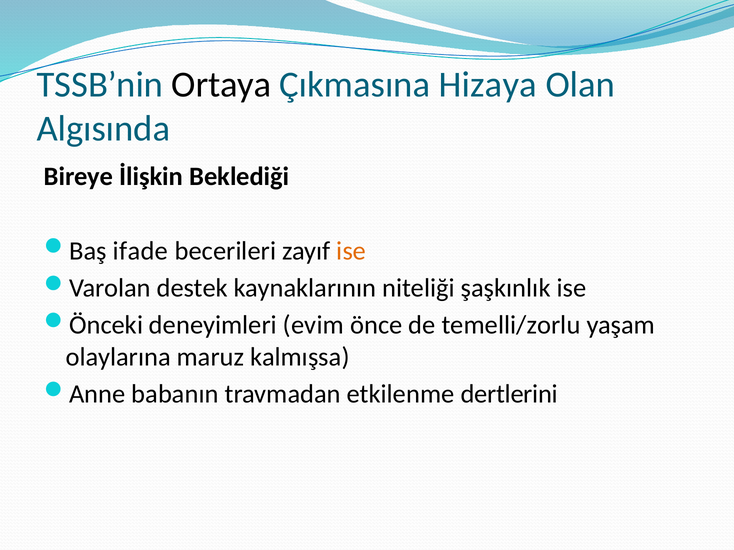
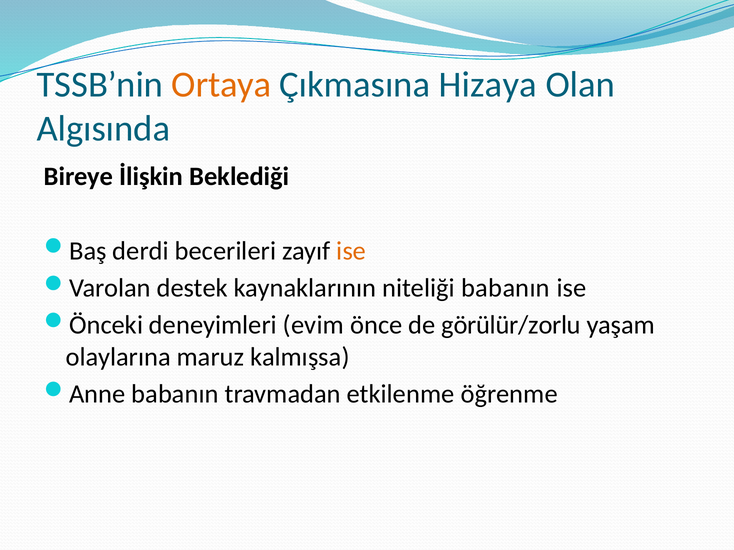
Ortaya colour: black -> orange (221, 85)
ifade: ifade -> derdi (141, 251)
niteliği şaşkınlık: şaşkınlık -> babanın (506, 288)
temelli/zorlu: temelli/zorlu -> görülür/zorlu (511, 325)
dertlerini: dertlerini -> öğrenme (509, 394)
